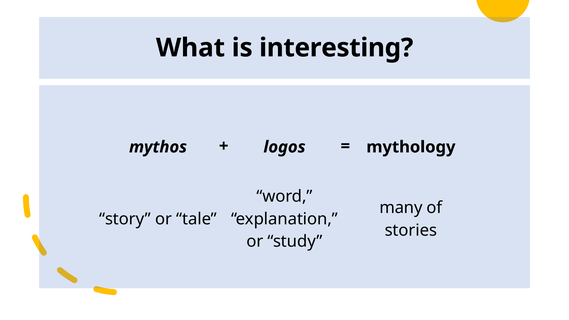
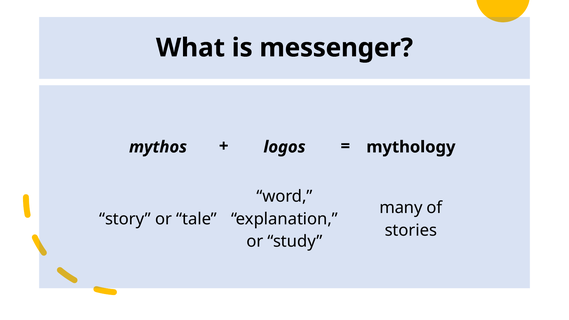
interesting: interesting -> messenger (336, 48)
